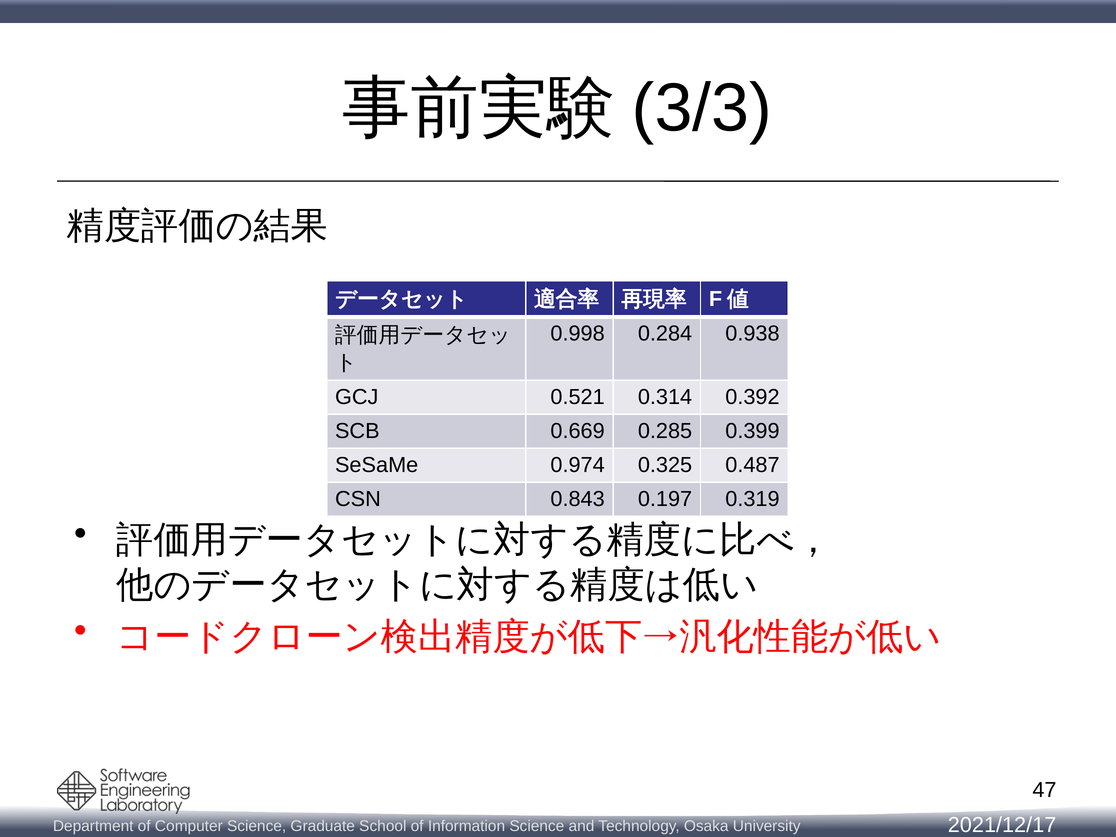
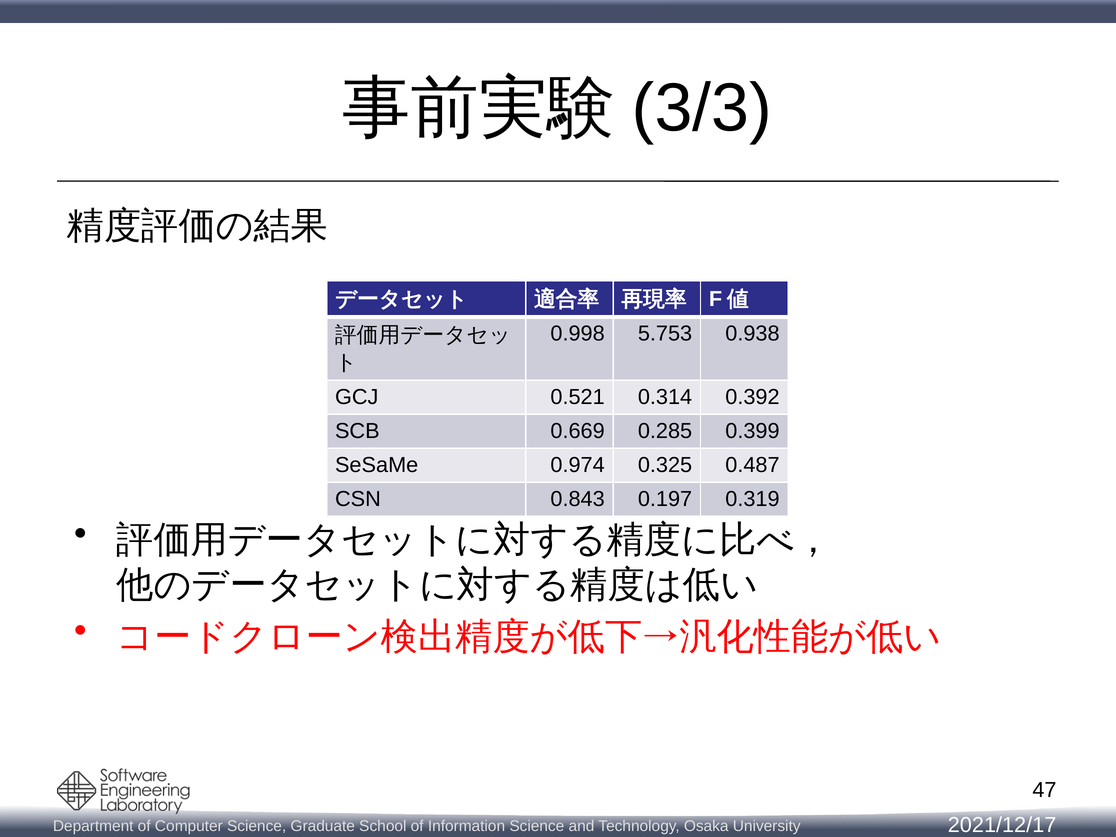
0.284: 0.284 -> 5.753 (665, 334)
